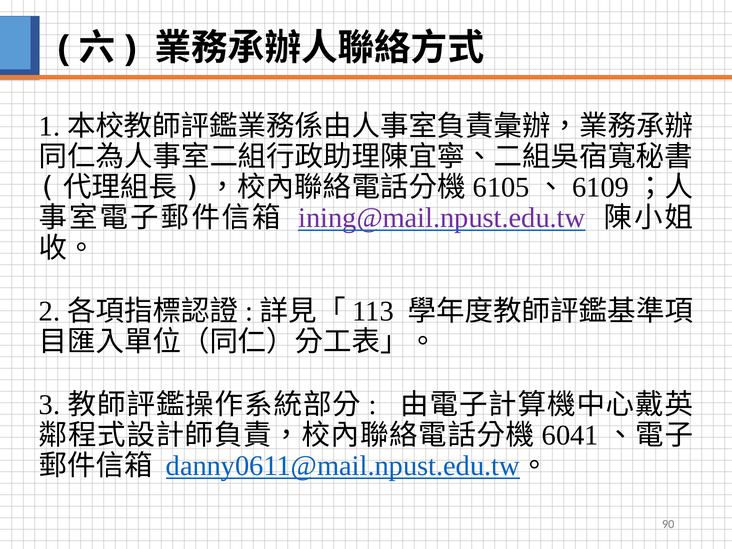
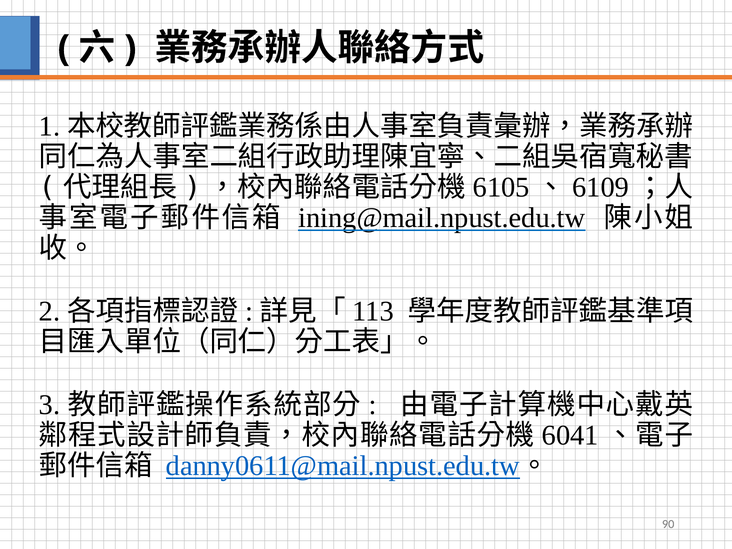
ining@mail.npust.edu.tw colour: purple -> black (442, 218)
